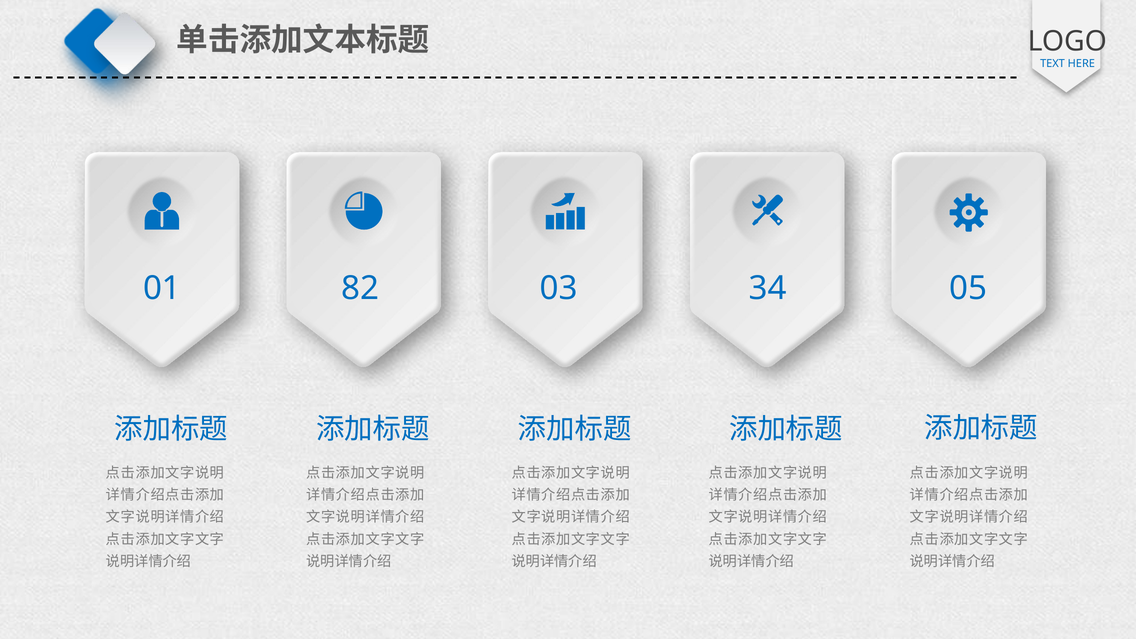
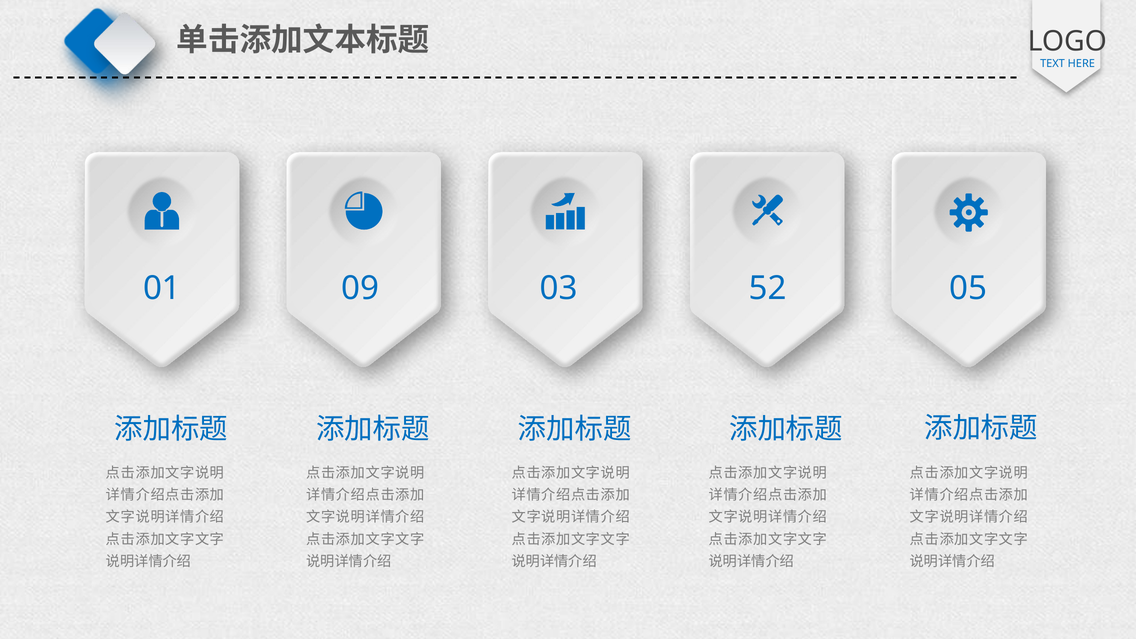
82: 82 -> 09 (360, 288)
34: 34 -> 52 (768, 288)
